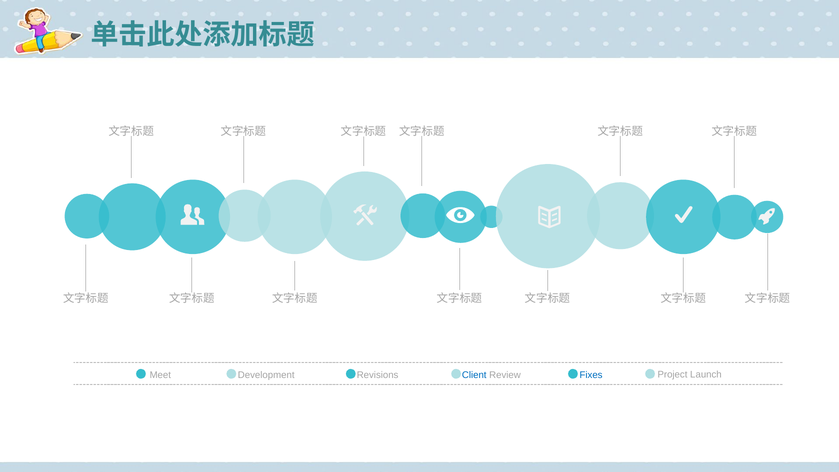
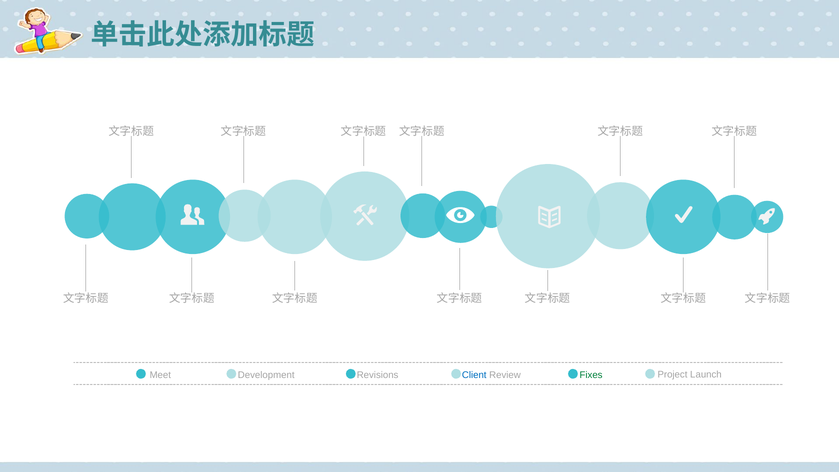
Fixes colour: blue -> green (591, 375)
